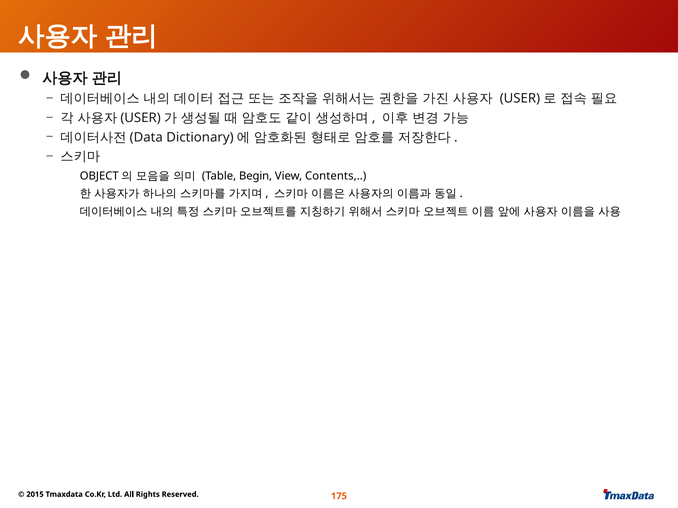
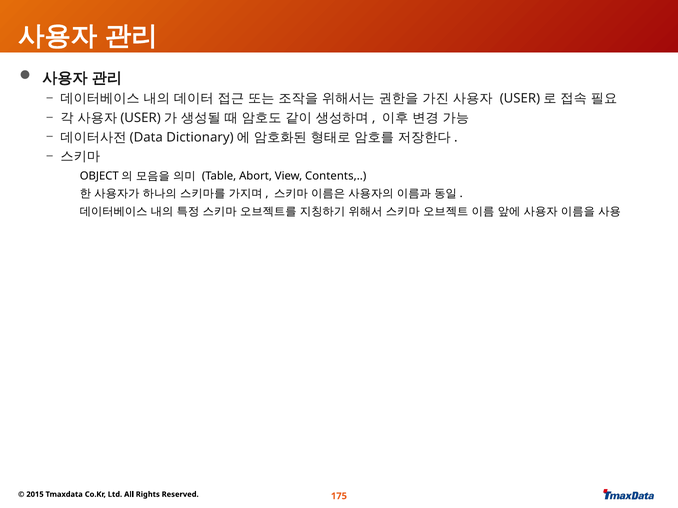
Begin: Begin -> Abort (256, 176)
